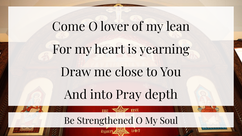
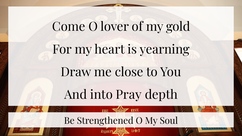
lean: lean -> gold (178, 27)
